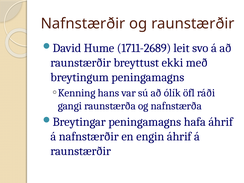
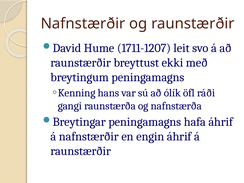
1711-2689: 1711-2689 -> 1711-1207 (144, 48)
